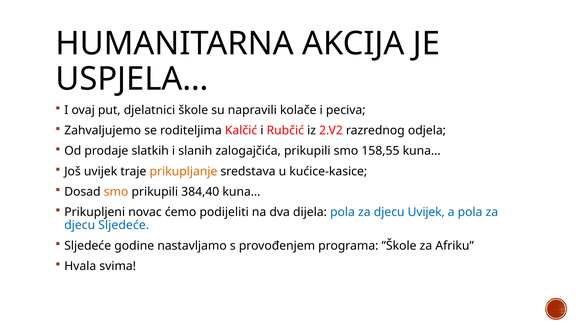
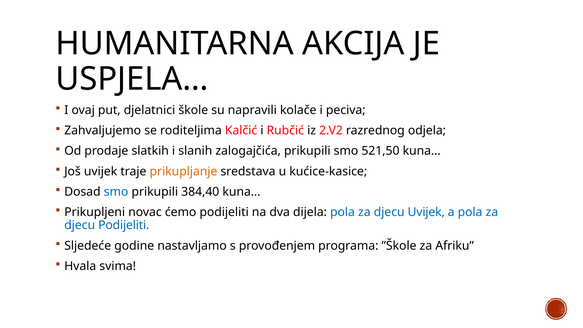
158,55: 158,55 -> 521,50 (380, 151)
smo colour: orange -> blue (116, 192)
djecu Sljedeće: Sljedeće -> Podijeliti (124, 225)
